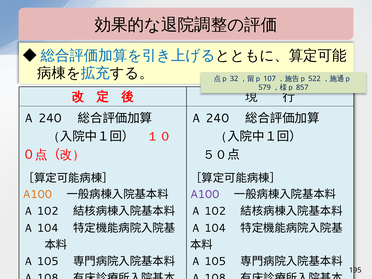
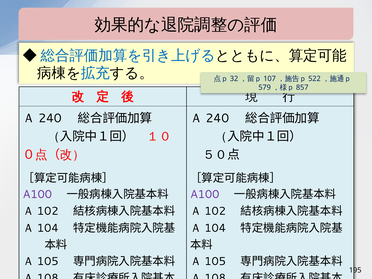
A100 colour: orange -> purple (37, 194)
